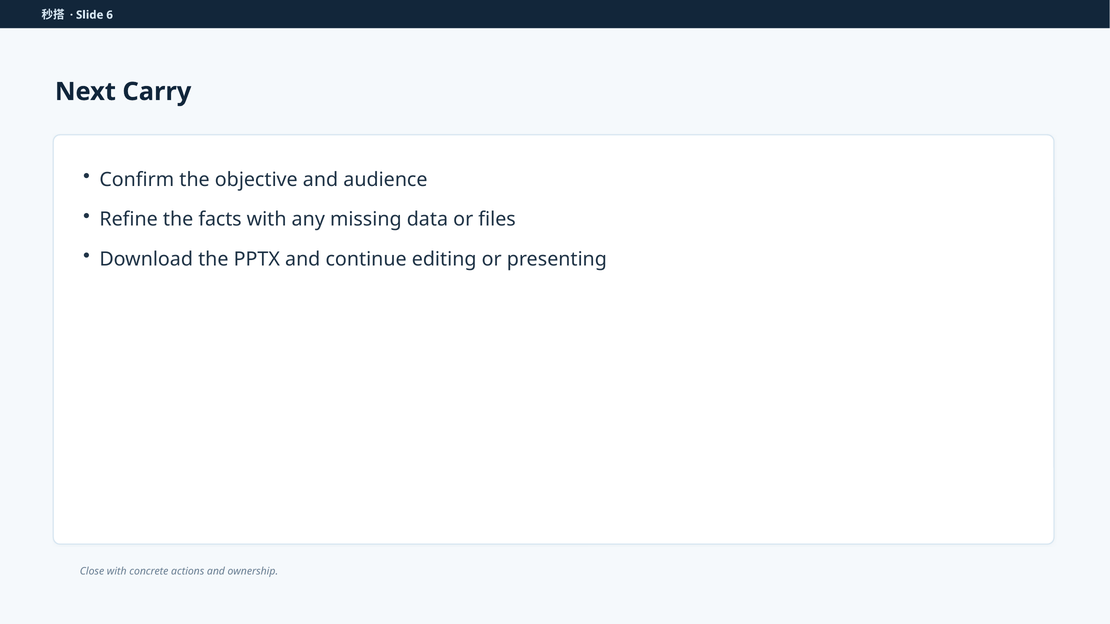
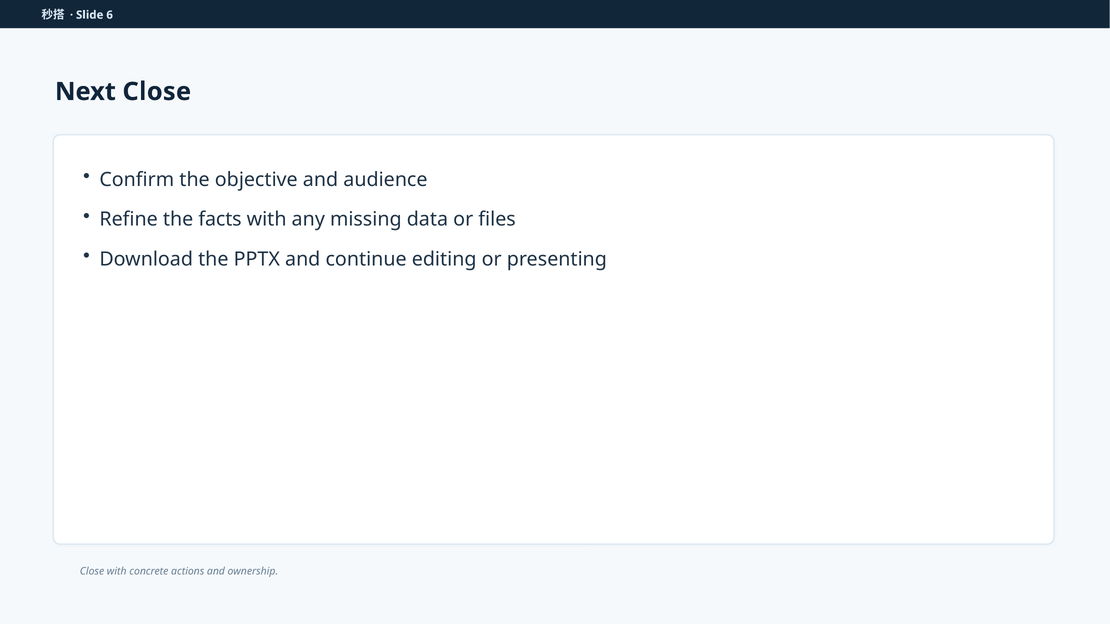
Next Carry: Carry -> Close (157, 92)
